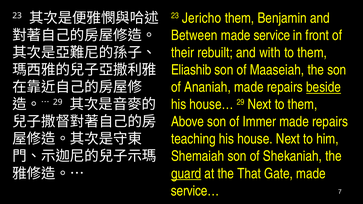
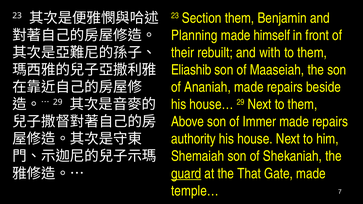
Jericho: Jericho -> Section (202, 18)
Between: Between -> Planning (194, 35)
service: service -> himself (272, 35)
beside underline: present -> none (324, 87)
teaching: teaching -> authority (193, 139)
service…: service… -> temple… (195, 191)
